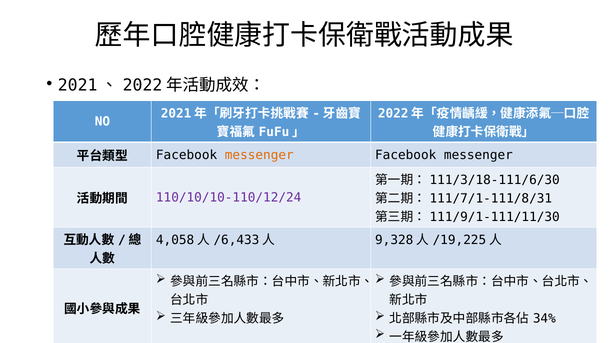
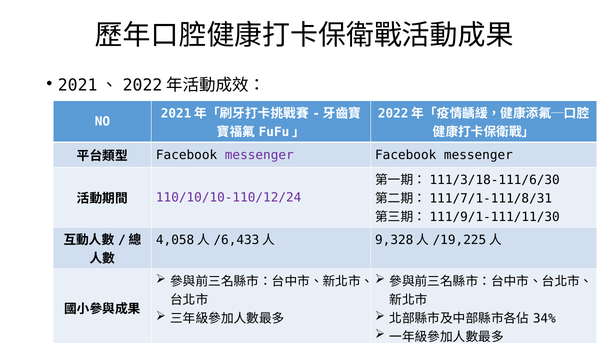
messenger colour: orange -> purple (259, 155)
